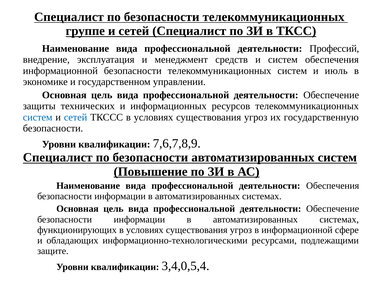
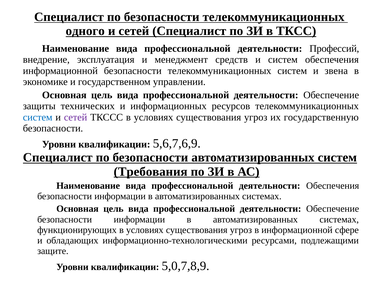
группе: группе -> одного (85, 31)
июль: июль -> звена (336, 71)
сетей colour: blue -> purple (76, 117)
7,6,7,8,9: 7,6,7,8,9 -> 5,6,7,6,9 (177, 144)
Повышение: Повышение -> Требования (151, 172)
3,4,0,5,4: 3,4,0,5,4 -> 5,0,7,8,9 (186, 266)
